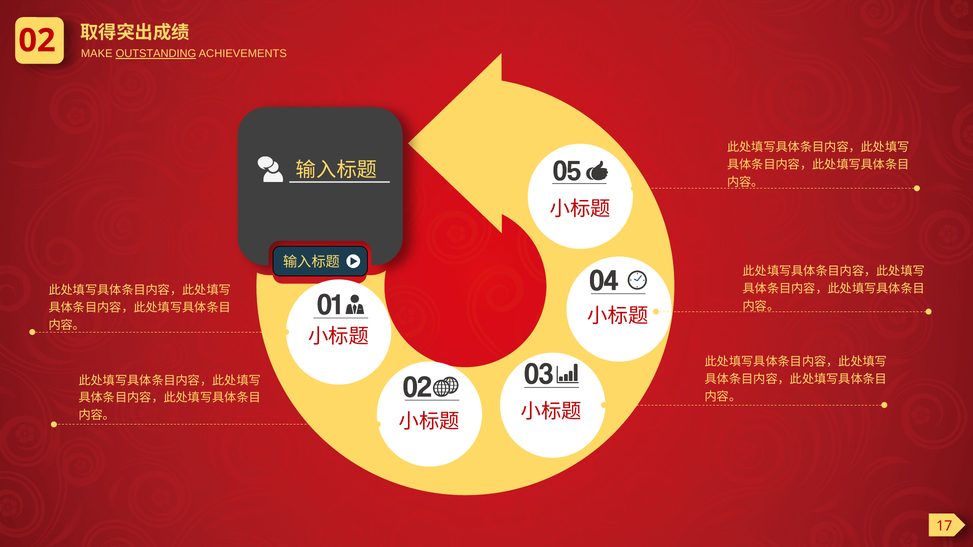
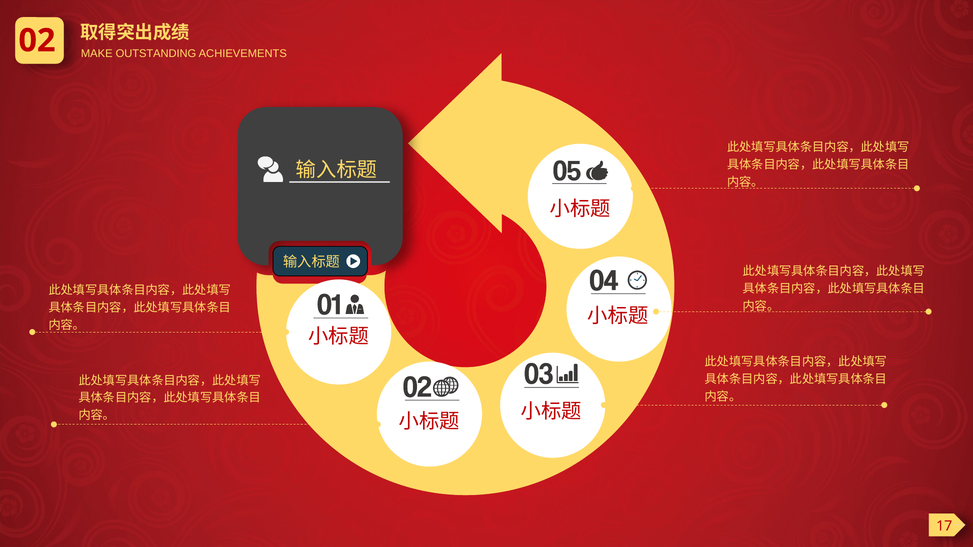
OUTSTANDING underline: present -> none (156, 54)
